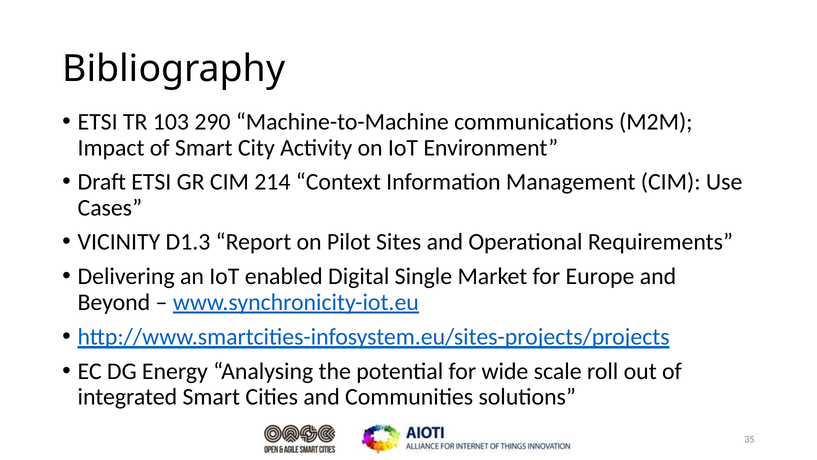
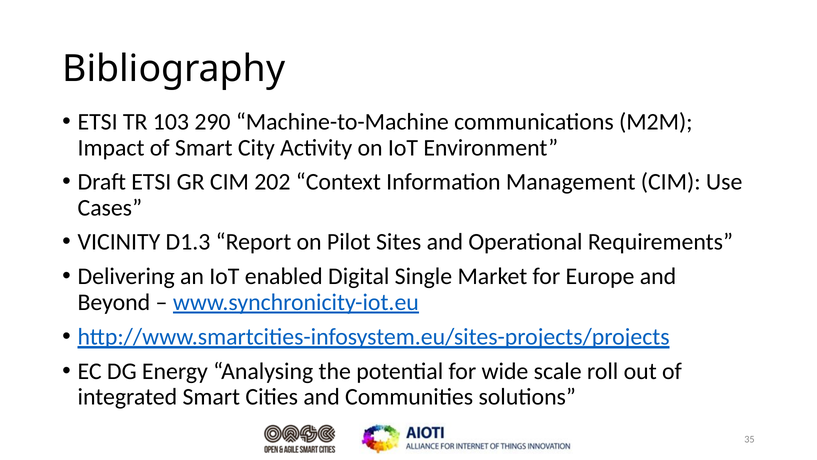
214: 214 -> 202 (272, 182)
